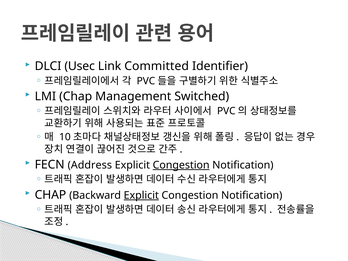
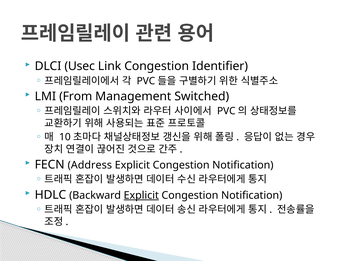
Link Committed: Committed -> Congestion (157, 66)
LMI Chap: Chap -> From (76, 96)
Congestion underline: present -> none (181, 165)
CHAP: CHAP -> HDLC (50, 195)
